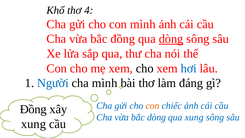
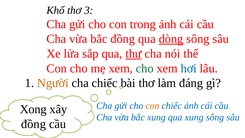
4: 4 -> 3 (89, 10)
con mình: mình -> trong (143, 24)
thư underline: none -> present (134, 54)
cho colour: black -> green (145, 68)
Người colour: blue -> orange (53, 83)
cha mình: mình -> chiếc (105, 83)
Đồng: Đồng -> Xong (33, 109)
bắc dòng: dòng -> xung (156, 117)
xung: xung -> đồng (34, 124)
